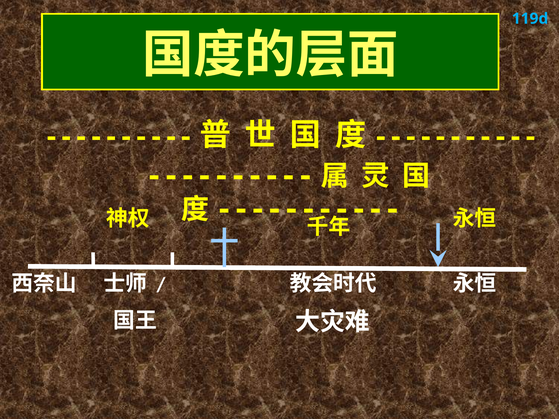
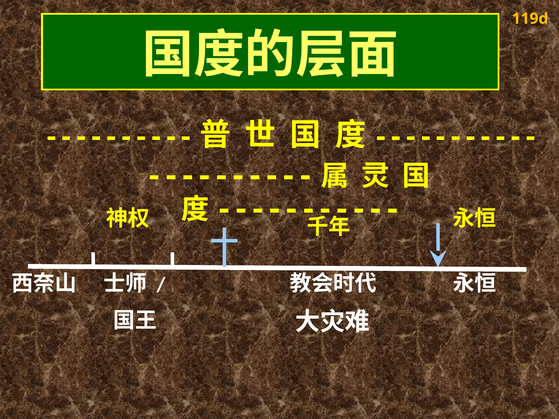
119d colour: light blue -> yellow (530, 19)
